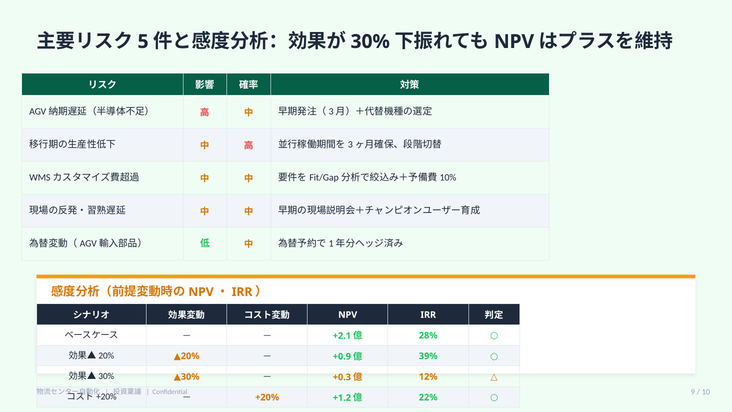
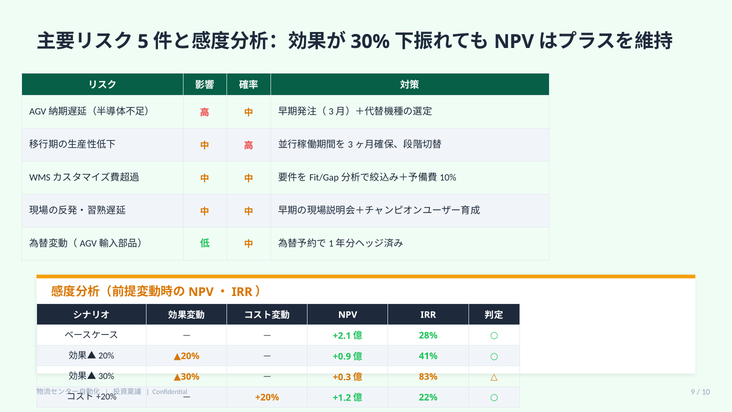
39%: 39% -> 41% (428, 356)
12%: 12% -> 83% (428, 377)
